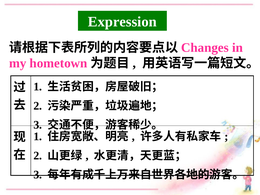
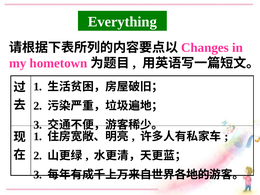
Expression: Expression -> Everything (122, 22)
